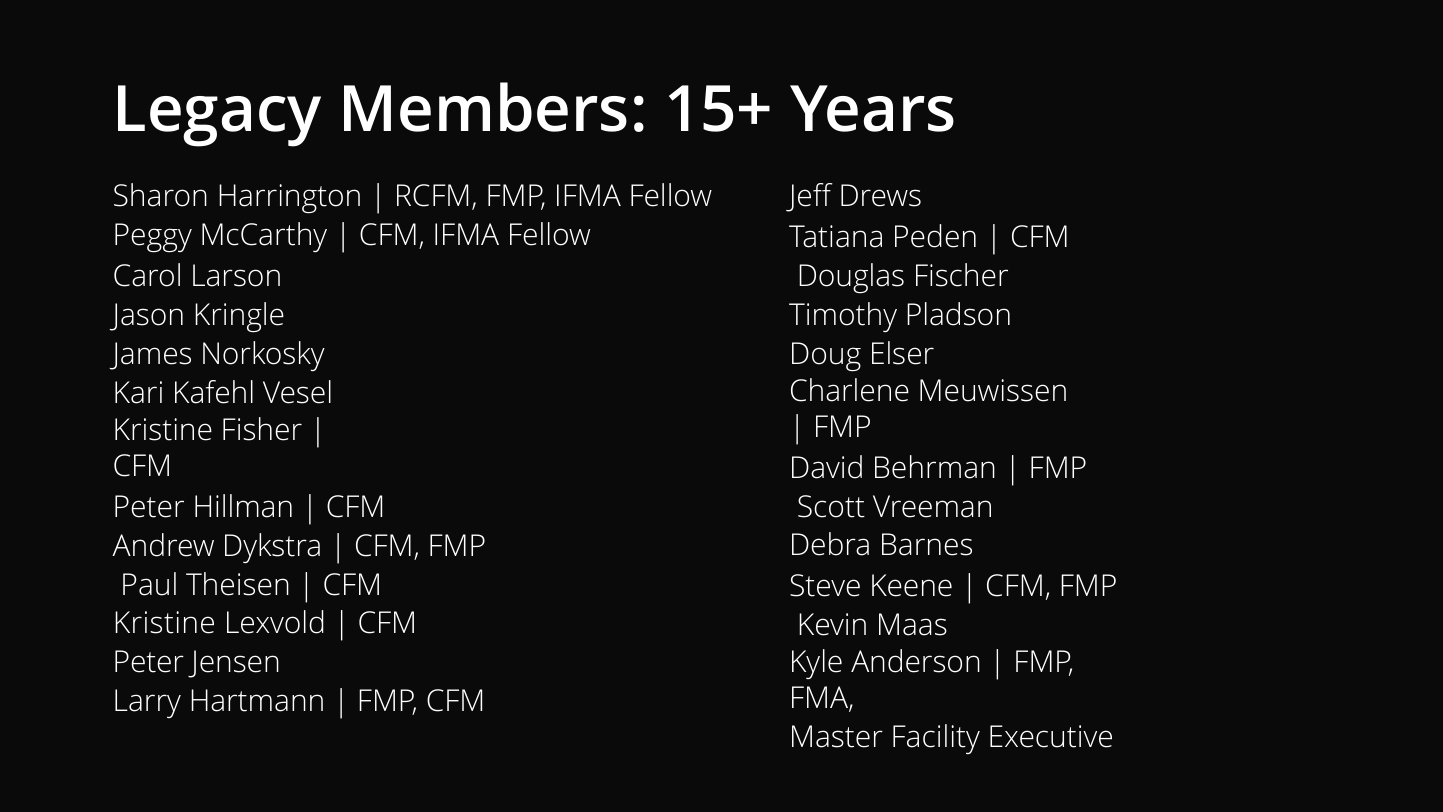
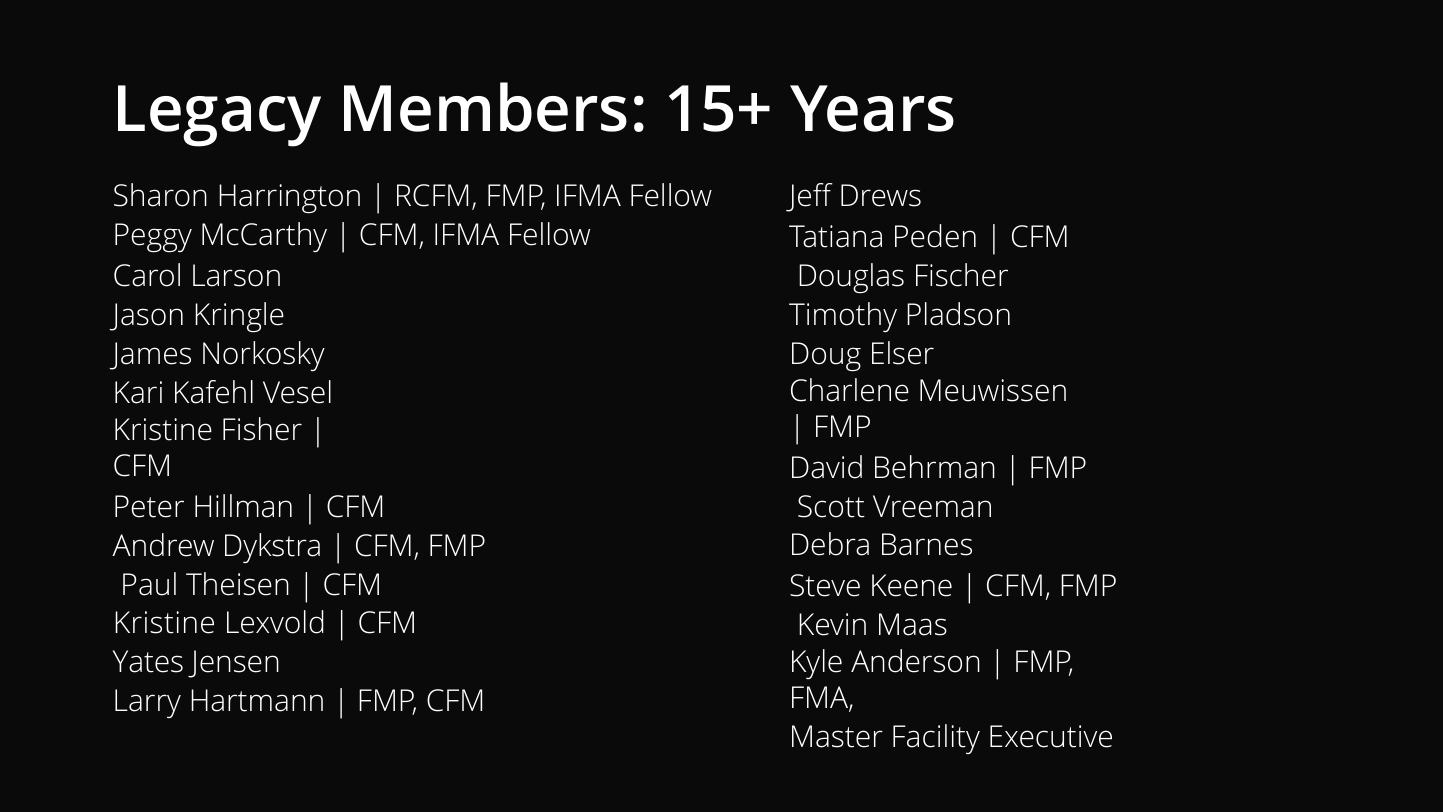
Peter: Peter -> Yates (148, 662)
